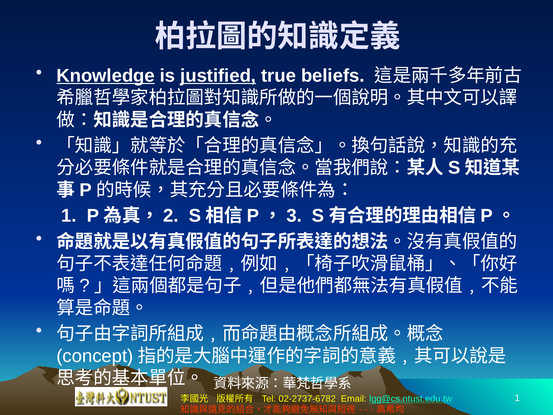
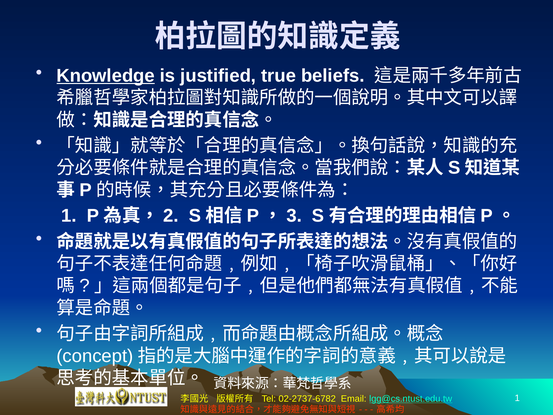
justified underline: present -> none (218, 76)
